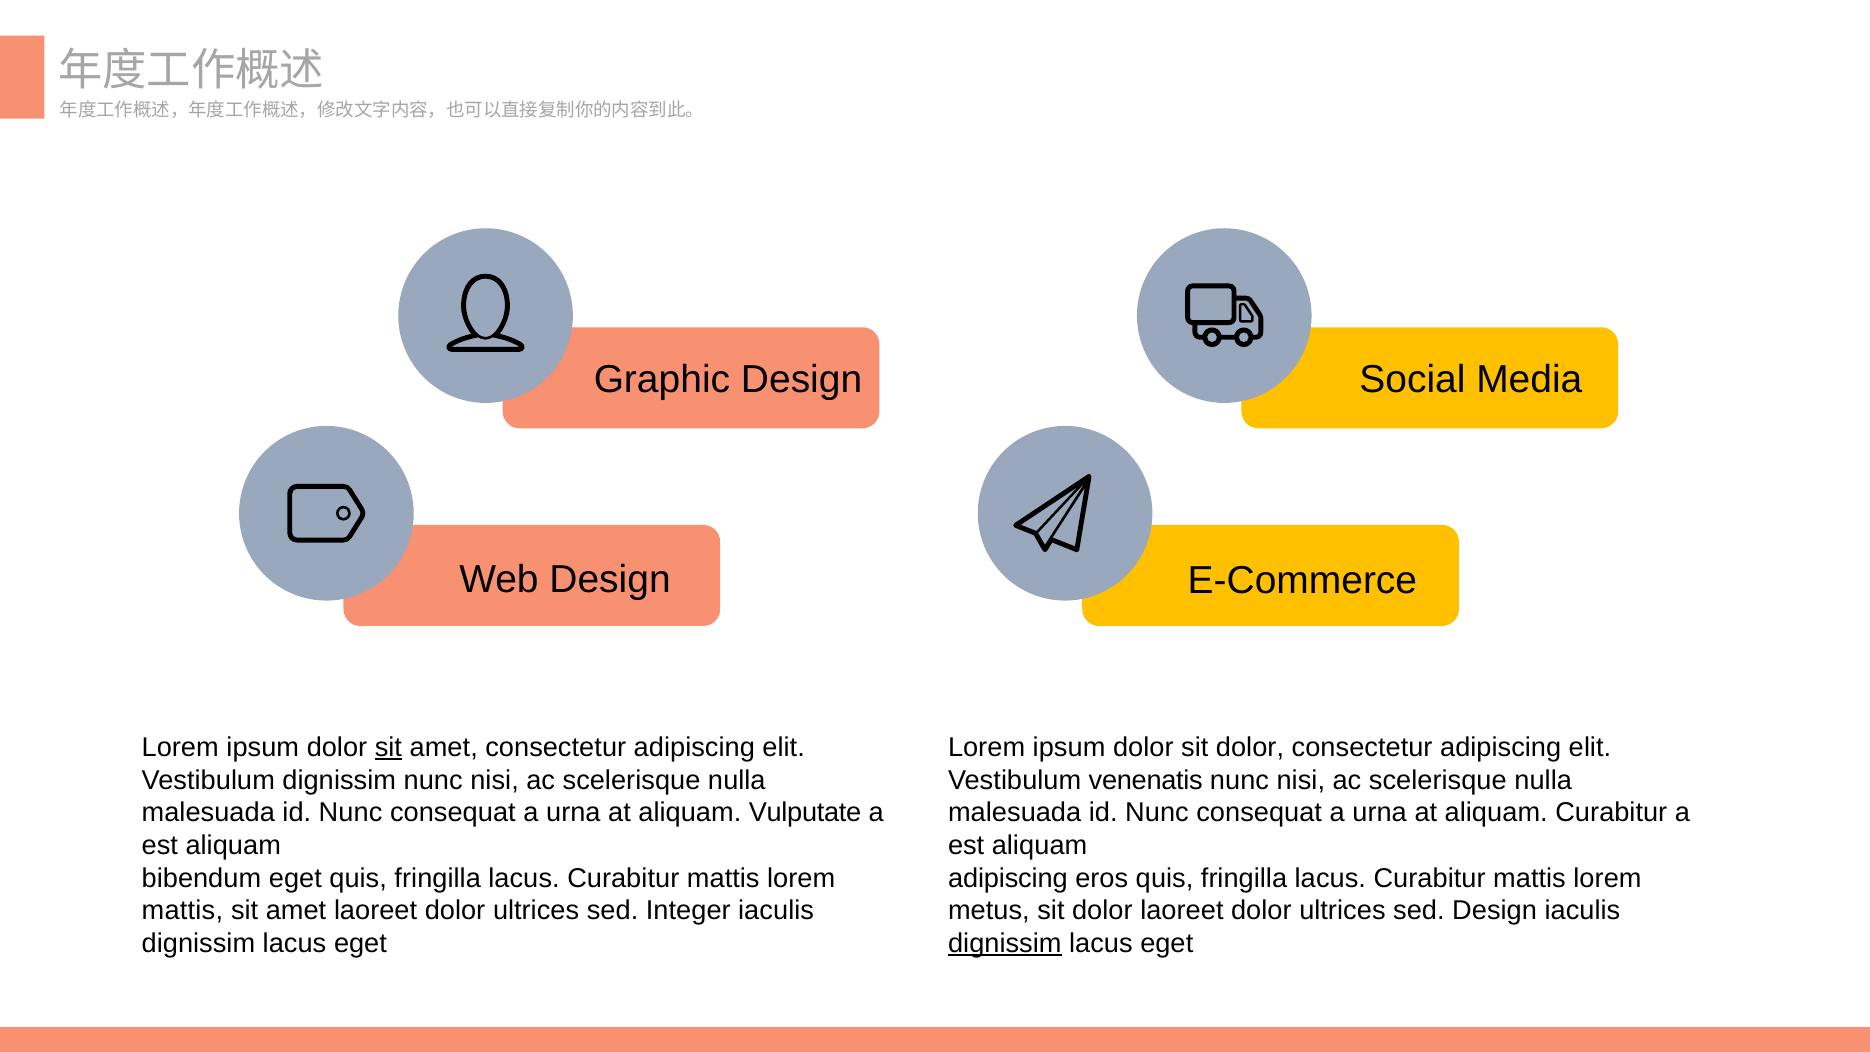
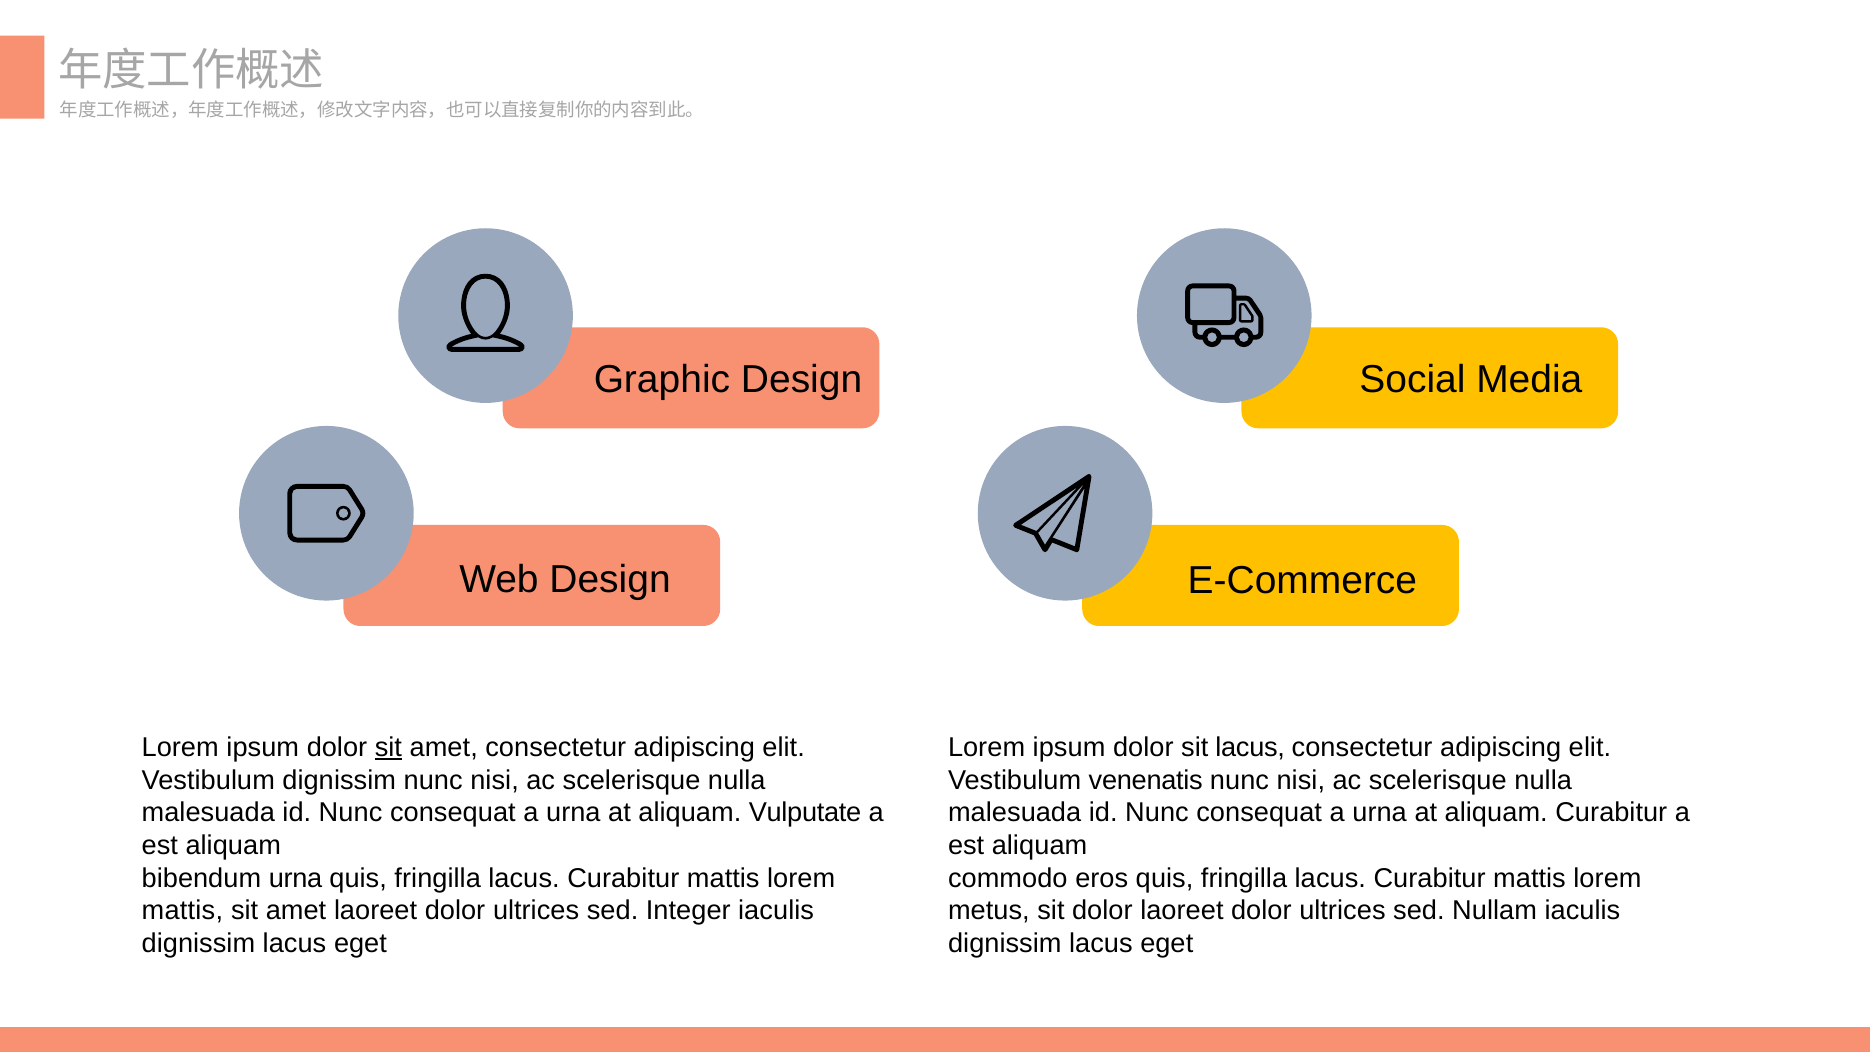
dolor sit dolor: dolor -> lacus (1250, 747)
bibendum eget: eget -> urna (296, 878)
adipiscing: adipiscing -> commodo (1008, 878)
sed Design: Design -> Nullam (1495, 911)
dignissim underline: present -> none (1005, 943)
